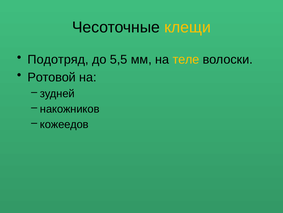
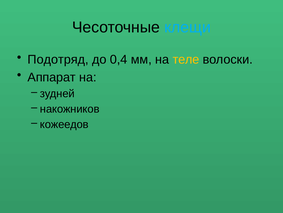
клещи colour: yellow -> light blue (188, 27)
5,5: 5,5 -> 0,4 (119, 59)
Ротовой: Ротовой -> Аппарат (52, 77)
